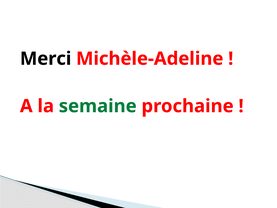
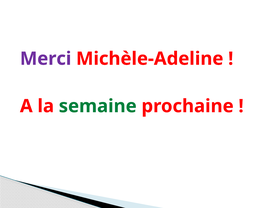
Merci colour: black -> purple (46, 59)
